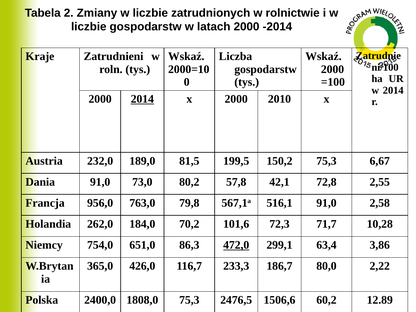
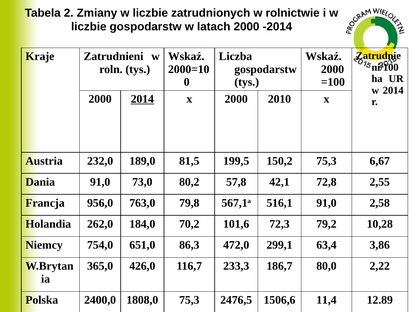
71,7: 71,7 -> 79,2 (326, 224)
472,0 underline: present -> none (236, 245)
60,2: 60,2 -> 11,4 (326, 300)
